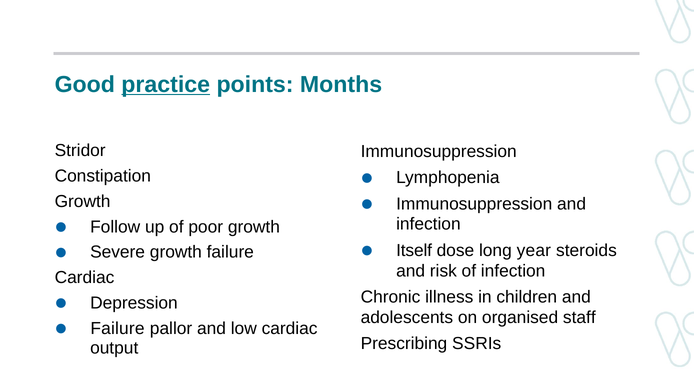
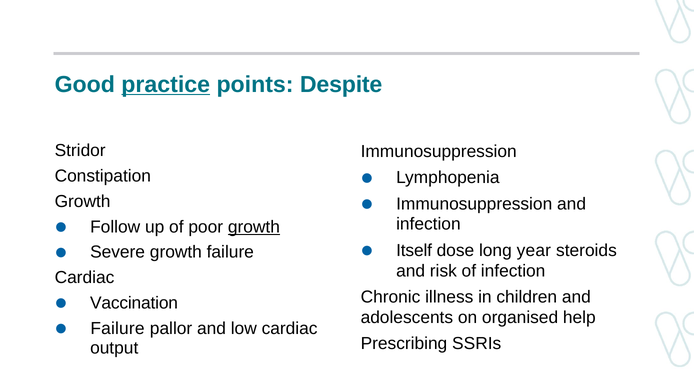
Months: Months -> Despite (341, 84)
growth underline: none -> present (254, 227)
Depression: Depression -> Vaccination (134, 303)
staff: staff -> help (579, 317)
